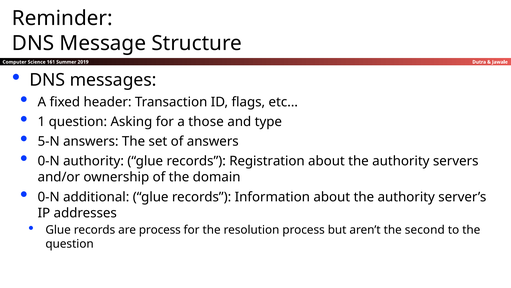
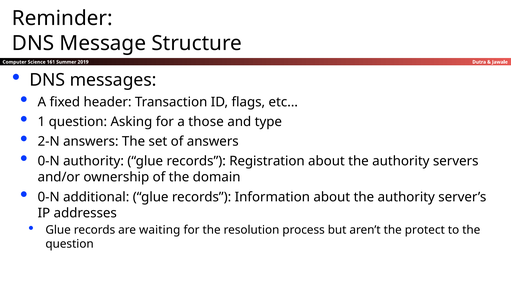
5-N: 5-N -> 2-N (49, 141)
are process: process -> waiting (160, 230)
second: second -> protect (425, 230)
